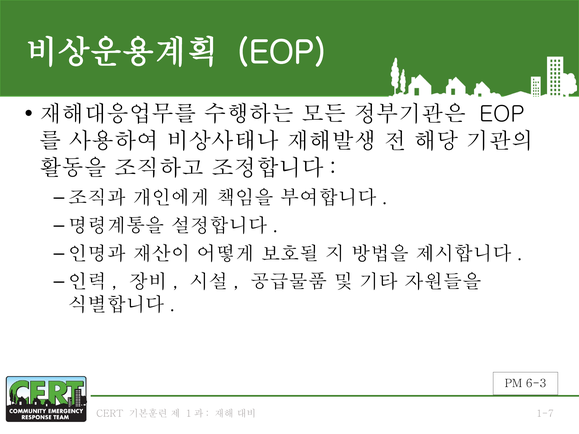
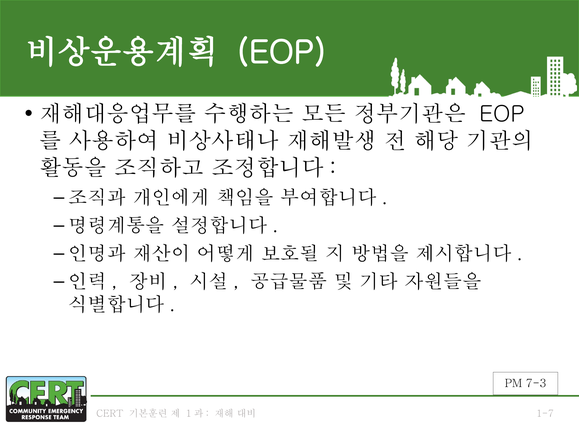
6-3: 6-3 -> 7-3 (536, 384)
